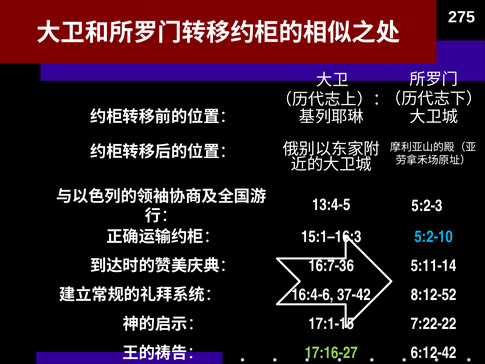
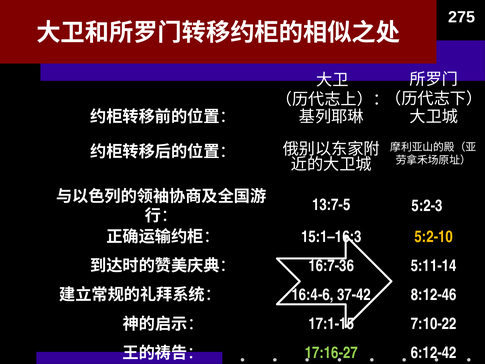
13:4-5: 13:4-5 -> 13:7-5 (331, 205)
5:2-10 colour: light blue -> yellow (434, 237)
8:12-52: 8:12-52 -> 8:12-46 (434, 295)
7:22-22: 7:22-22 -> 7:10-22 (434, 324)
